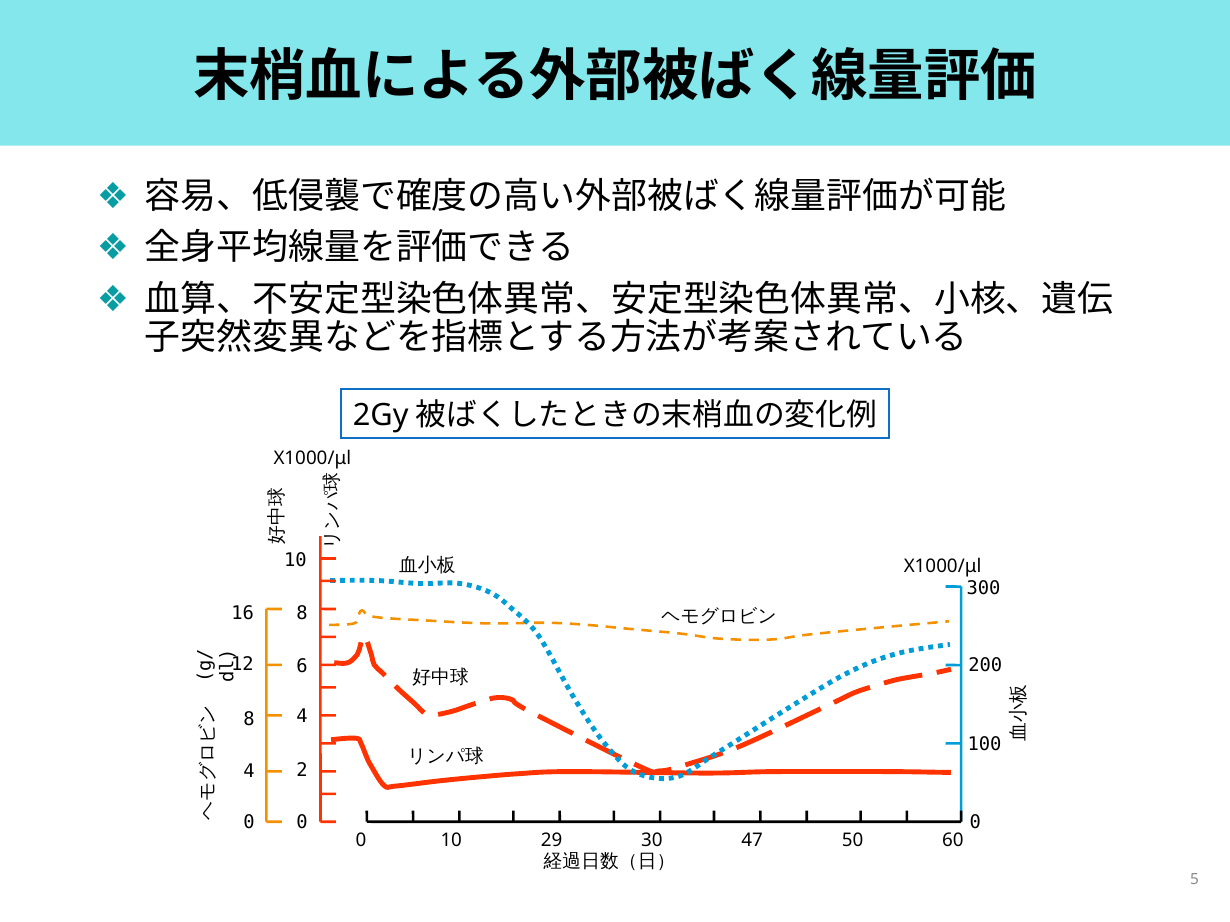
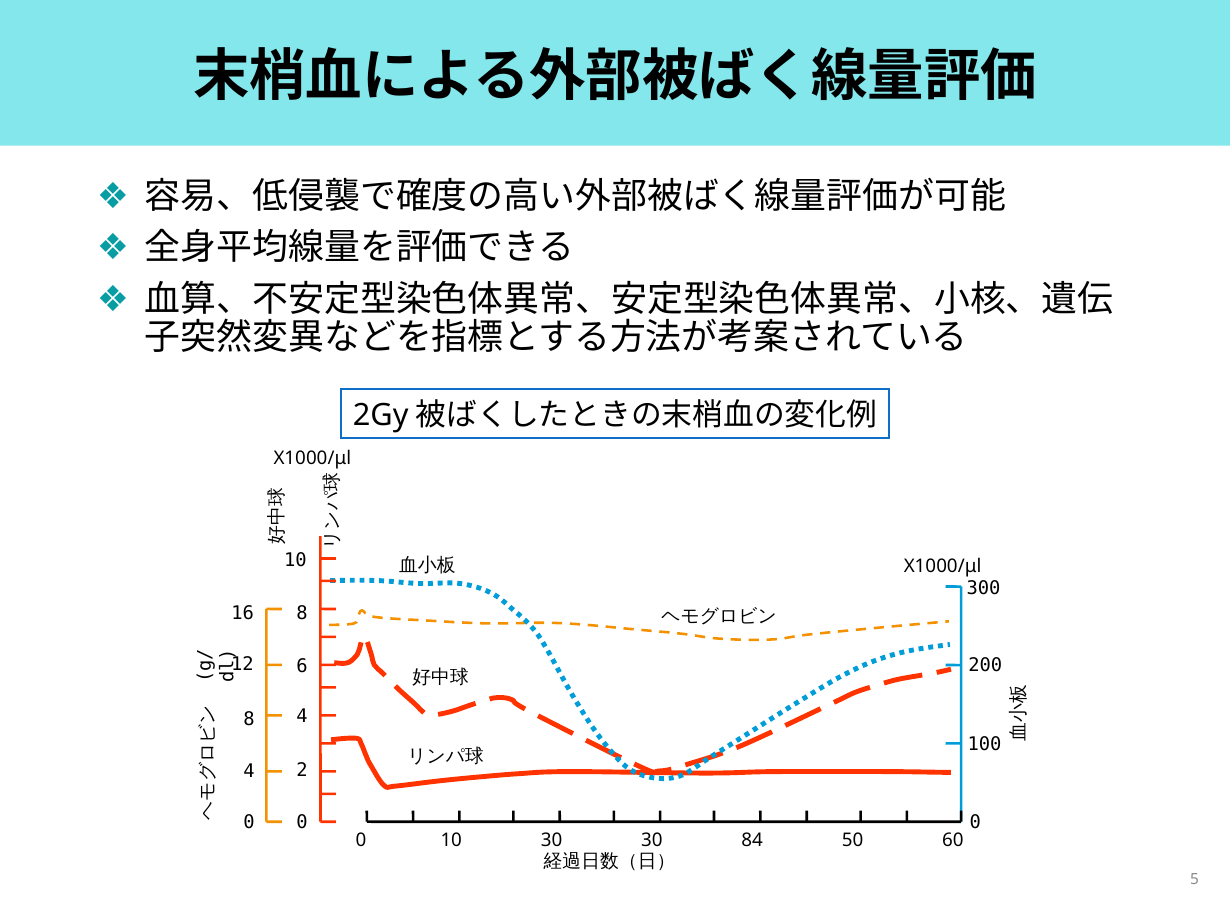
10 29: 29 -> 30 (552, 841)
47: 47 -> 84 (752, 841)
